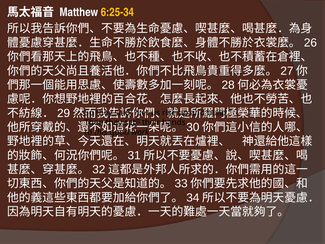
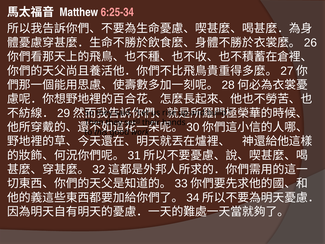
6:25-34 colour: yellow -> pink (117, 12)
